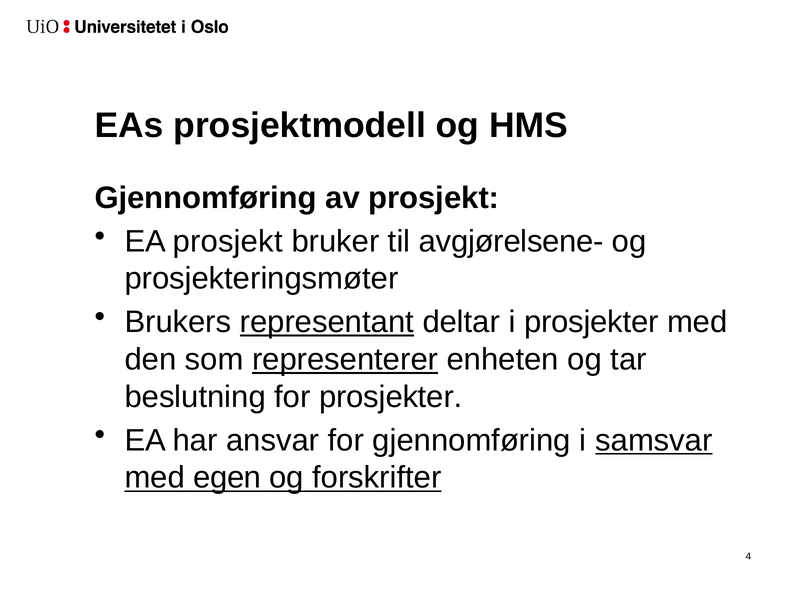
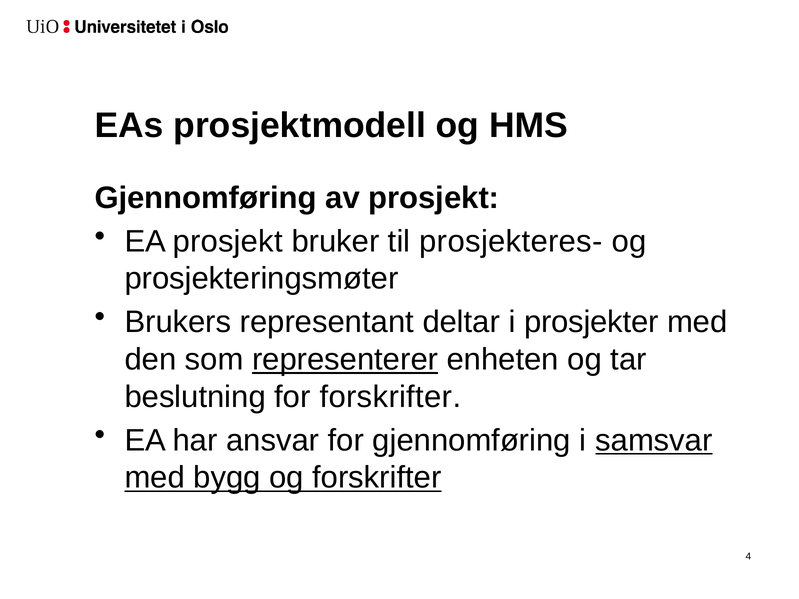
avgjørelsene-: avgjørelsene- -> prosjekteres- (511, 241)
representant underline: present -> none (327, 322)
for prosjekter: prosjekter -> forskrifter (390, 397)
egen: egen -> bygg (227, 478)
